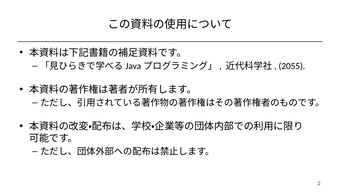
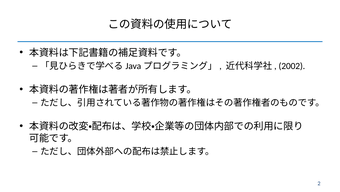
2055: 2055 -> 2002 (292, 66)
